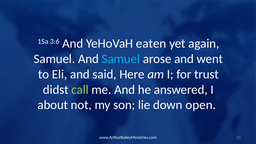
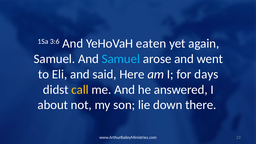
trust: trust -> days (206, 74)
call colour: light green -> yellow (80, 90)
open: open -> there (201, 105)
